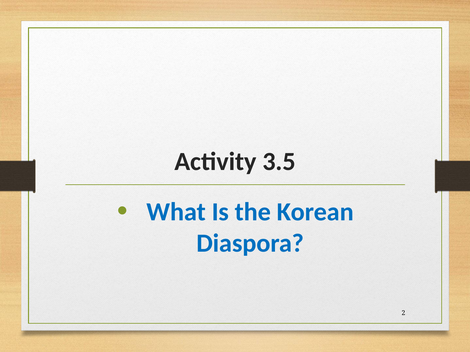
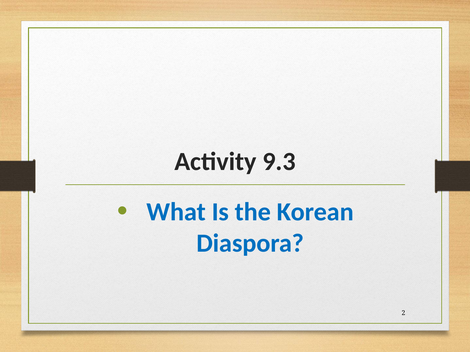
3.5: 3.5 -> 9.3 (279, 162)
